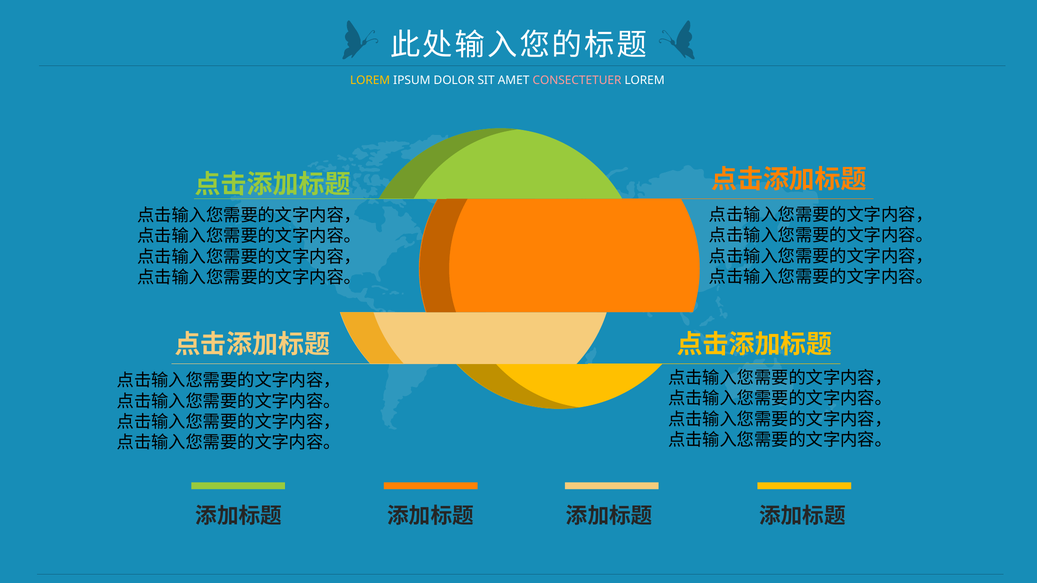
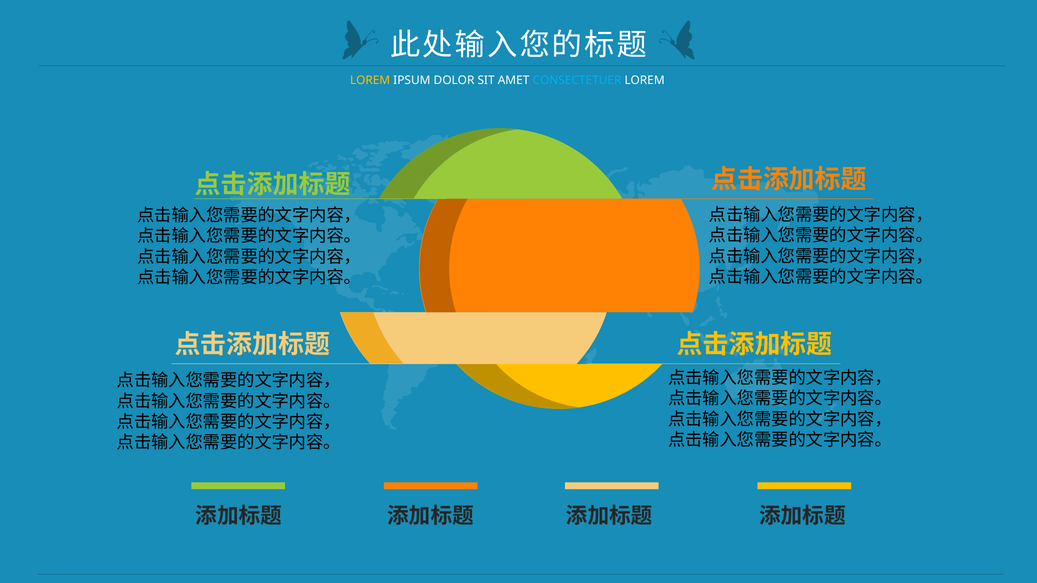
CONSECTETUER colour: pink -> light blue (577, 80)
